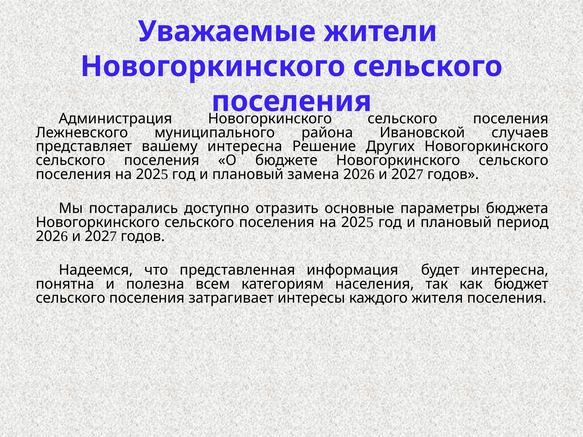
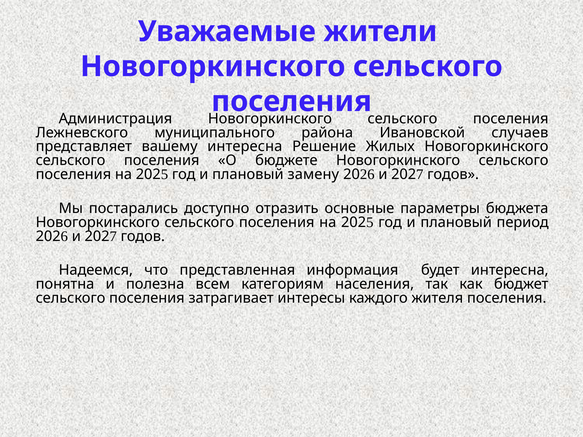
Других: Других -> Жилых (390, 147)
замена: замена -> замену (313, 175)
